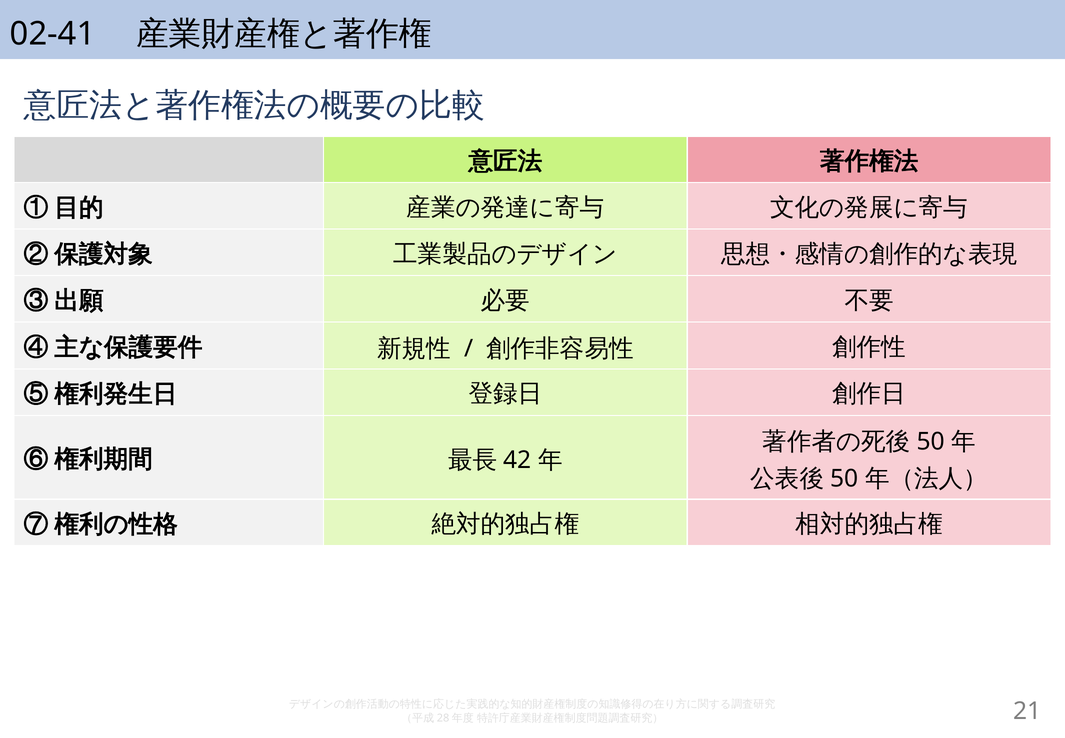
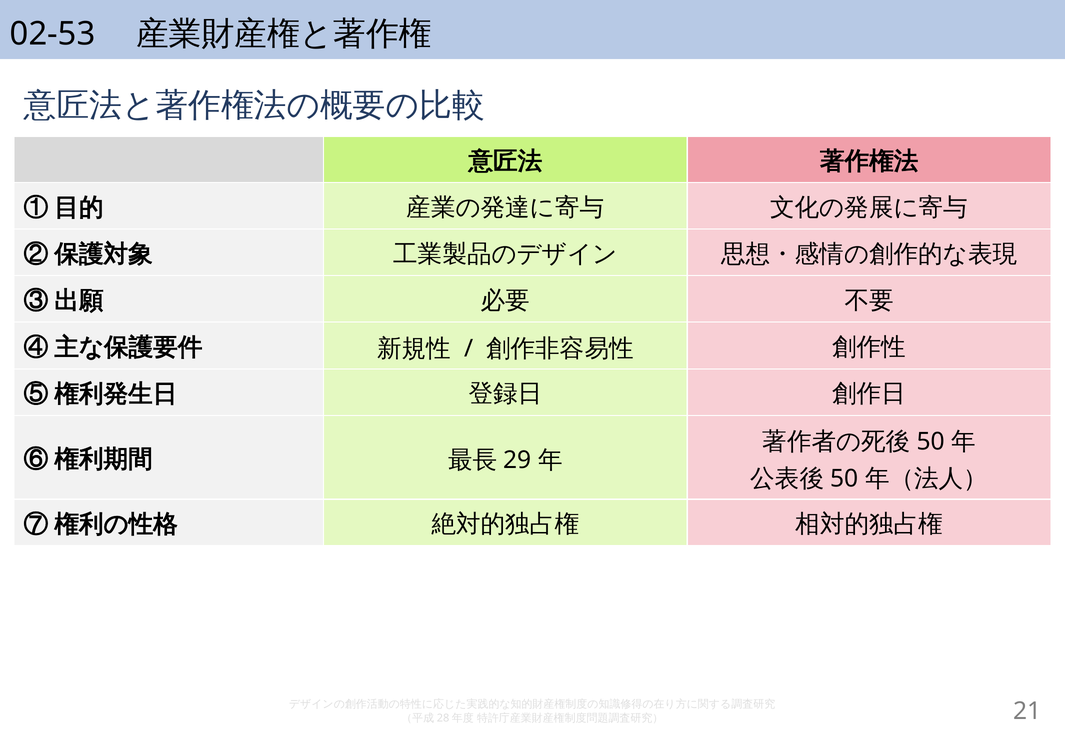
02-41: 02-41 -> 02-53 (53, 34)
42: 42 -> 29 (517, 460)
